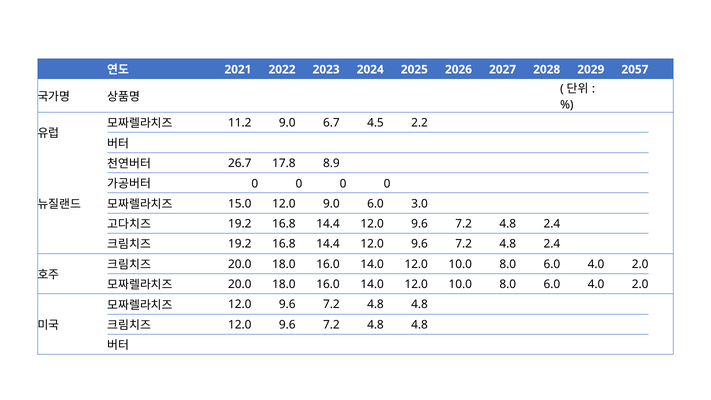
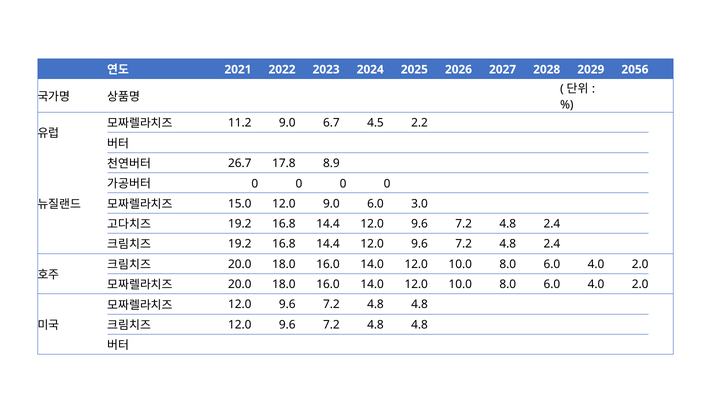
2057: 2057 -> 2056 (635, 69)
